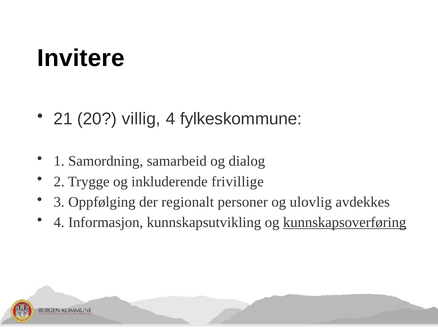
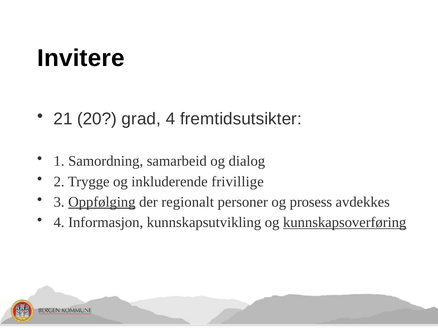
villig: villig -> grad (141, 119)
fylkeskommune: fylkeskommune -> fremtidsutsikter (241, 119)
Oppfølging underline: none -> present (102, 202)
ulovlig: ulovlig -> prosess (311, 202)
